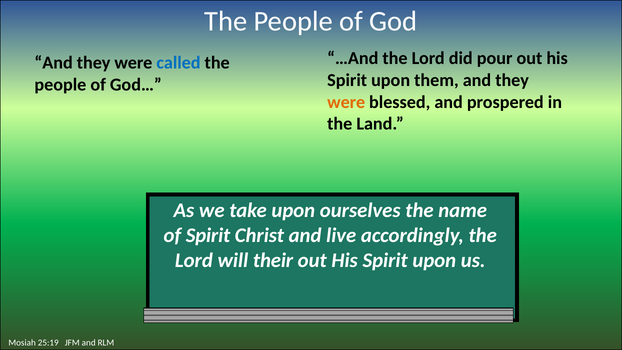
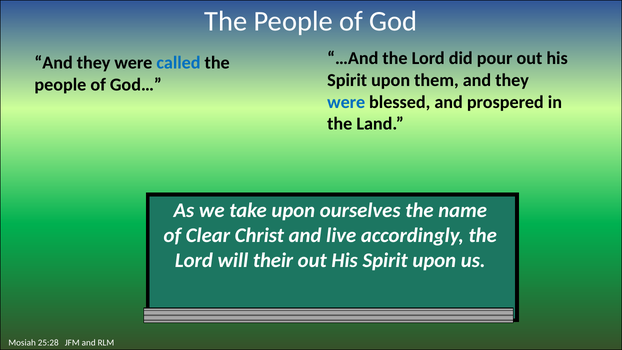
were colour: orange -> blue (346, 102)
of Spirit: Spirit -> Clear (208, 235)
25:19: 25:19 -> 25:28 (48, 343)
